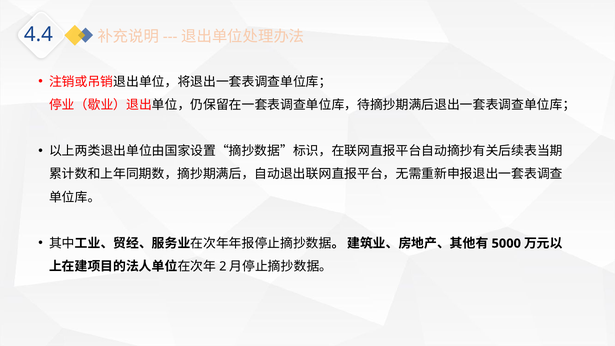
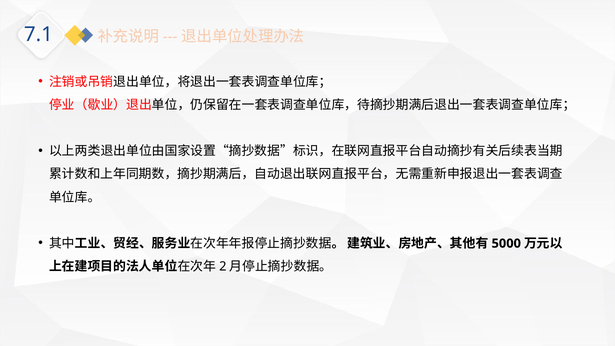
4.4: 4.4 -> 7.1 (38, 35)
